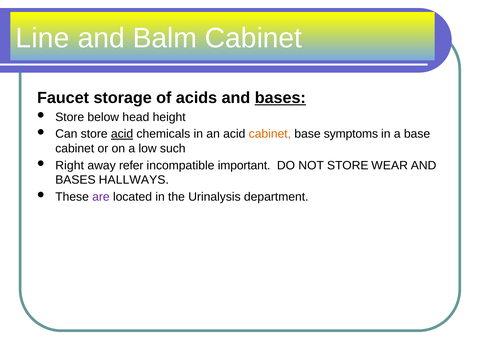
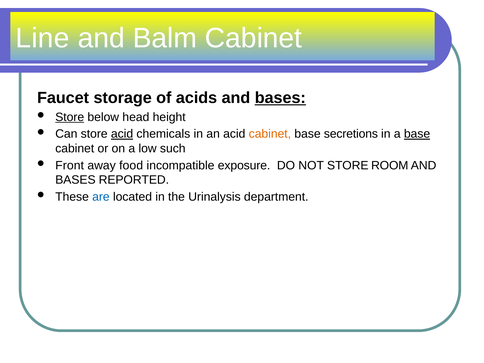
Store underline: none -> present (70, 117)
symptoms: symptoms -> secretions (351, 134)
base underline: none -> present (417, 134)
Right: Right -> Front (70, 165)
refer: refer -> food (131, 165)
important: important -> exposure (244, 165)
WEAR: WEAR -> ROOM (390, 165)
HALLWAYS: HALLWAYS -> REPORTED (134, 180)
are colour: purple -> blue (101, 197)
